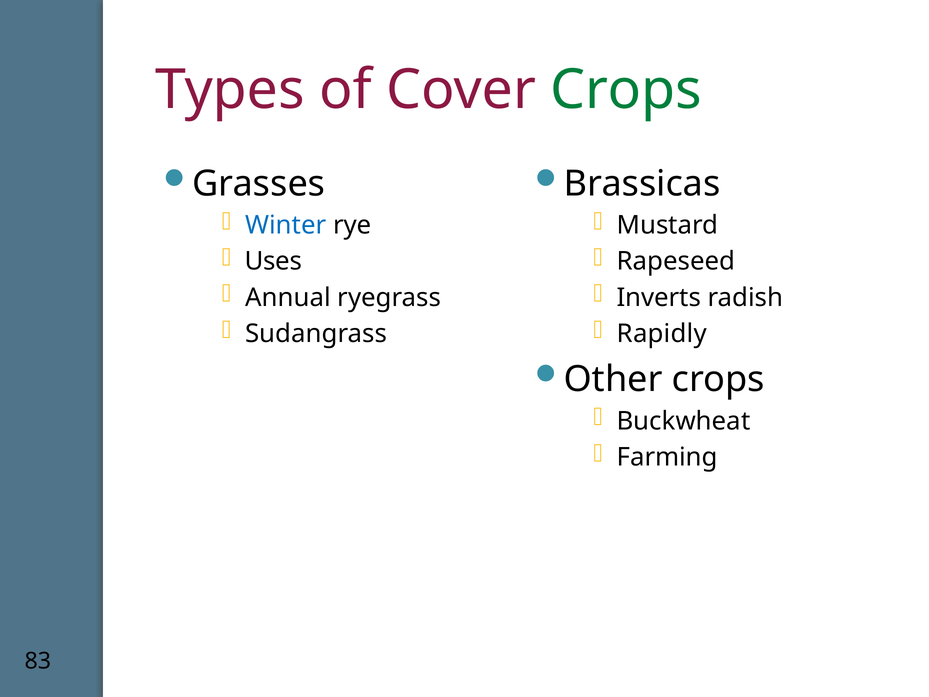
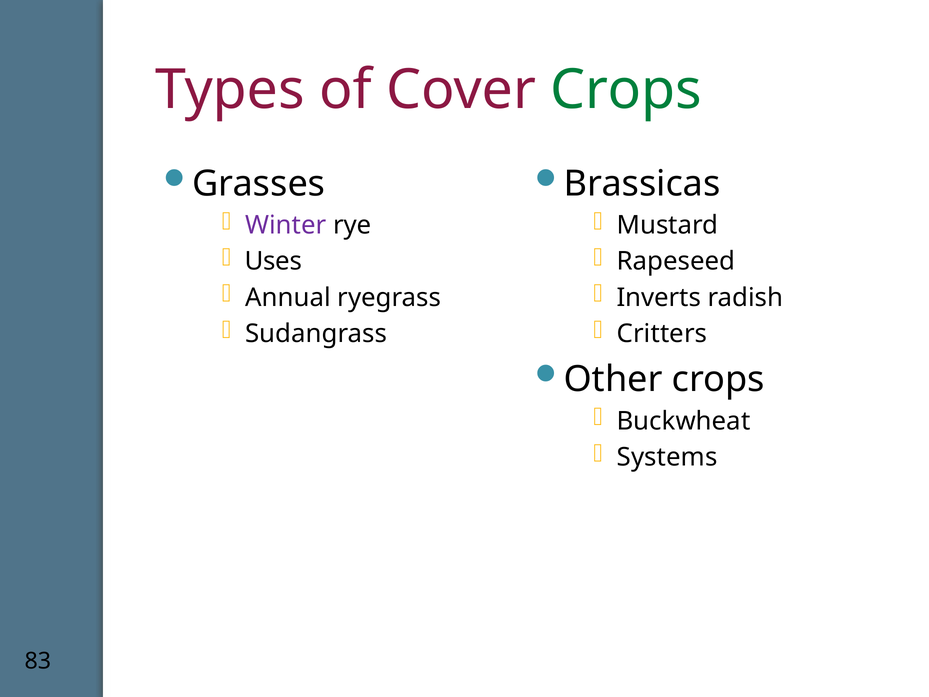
Winter colour: blue -> purple (286, 225)
Rapidly: Rapidly -> Critters (662, 334)
Farming: Farming -> Systems (667, 457)
